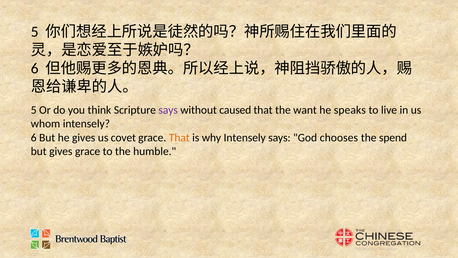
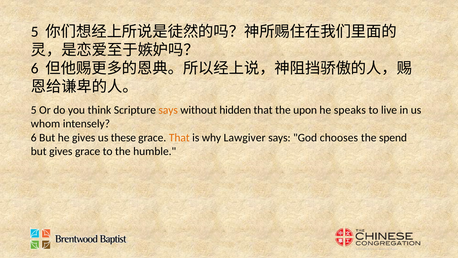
says colour: purple -> orange (168, 110)
caused: caused -> hidden (235, 110)
want: want -> upon (305, 110)
covet: covet -> these (123, 137)
why Intensely: Intensely -> Lawgiver (245, 137)
